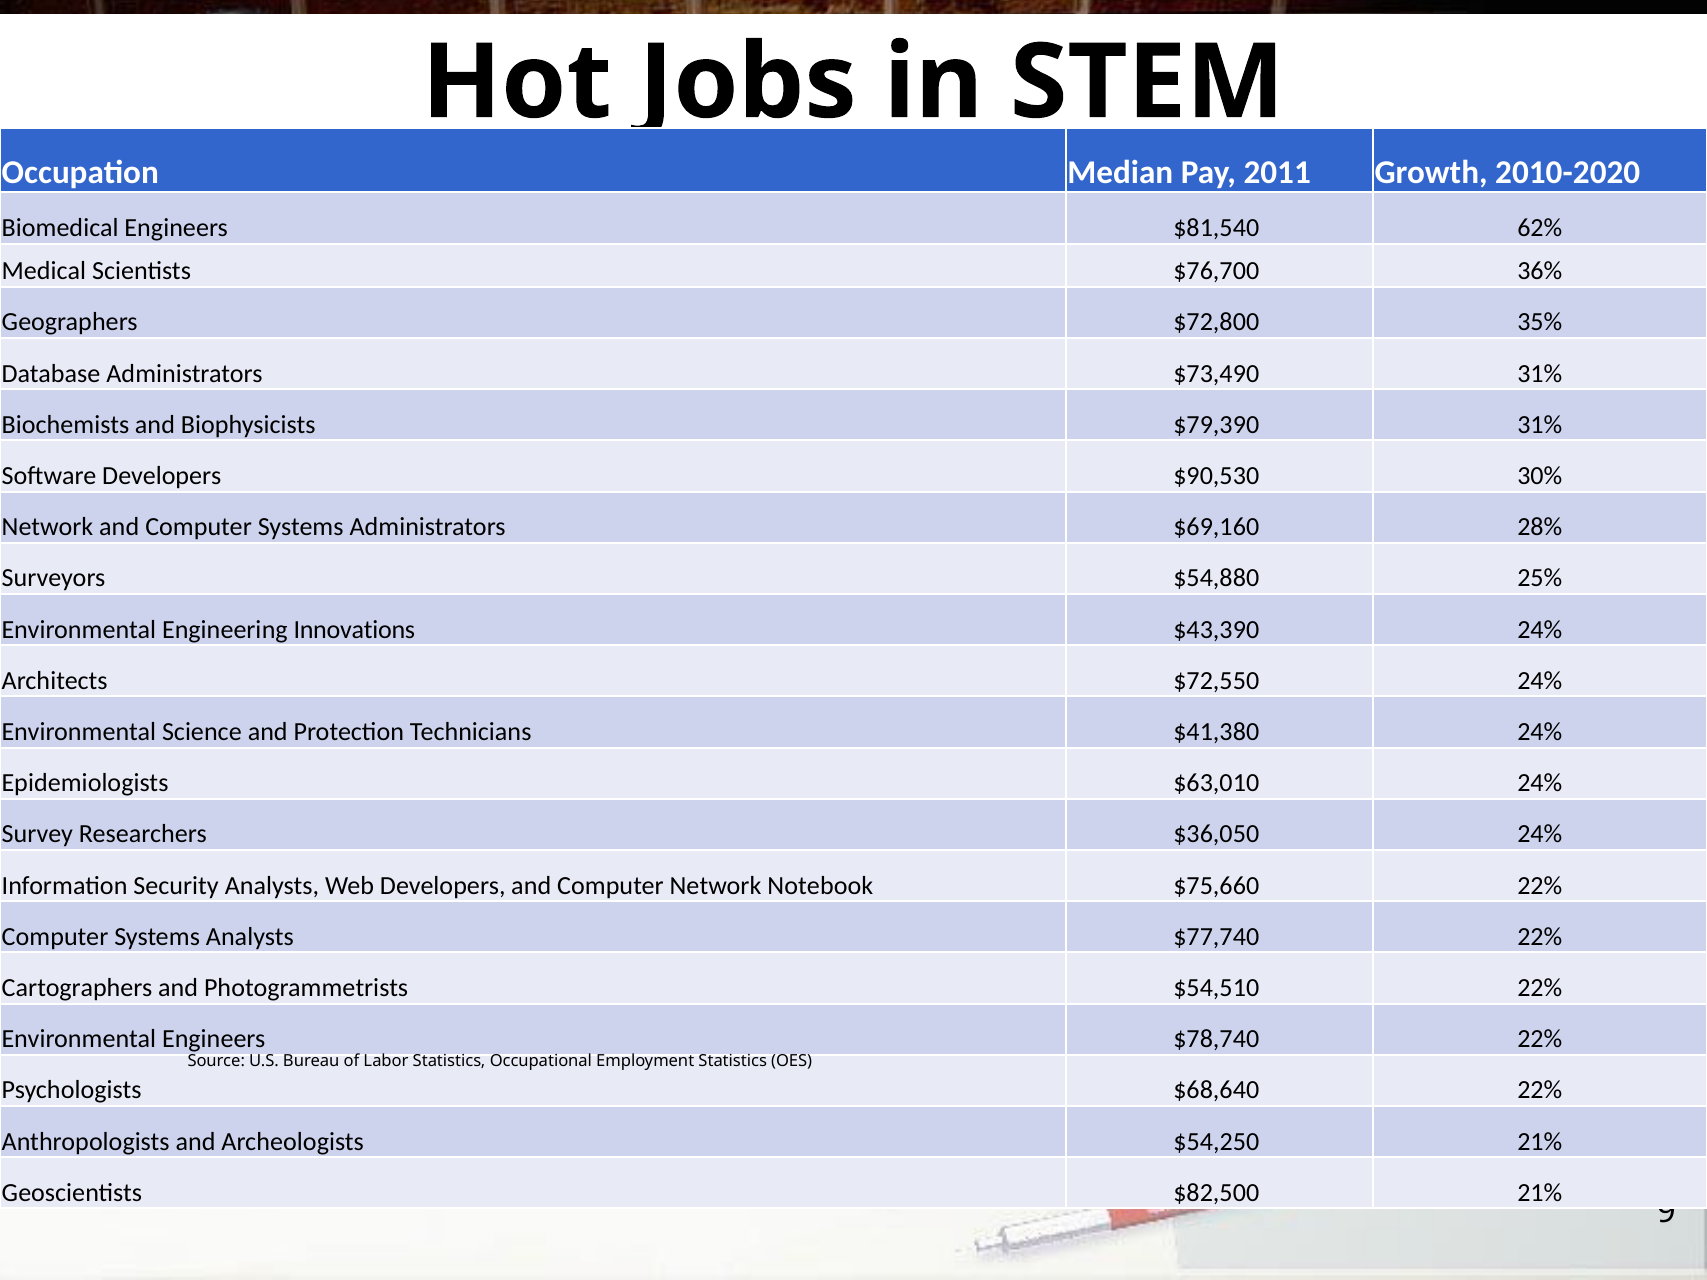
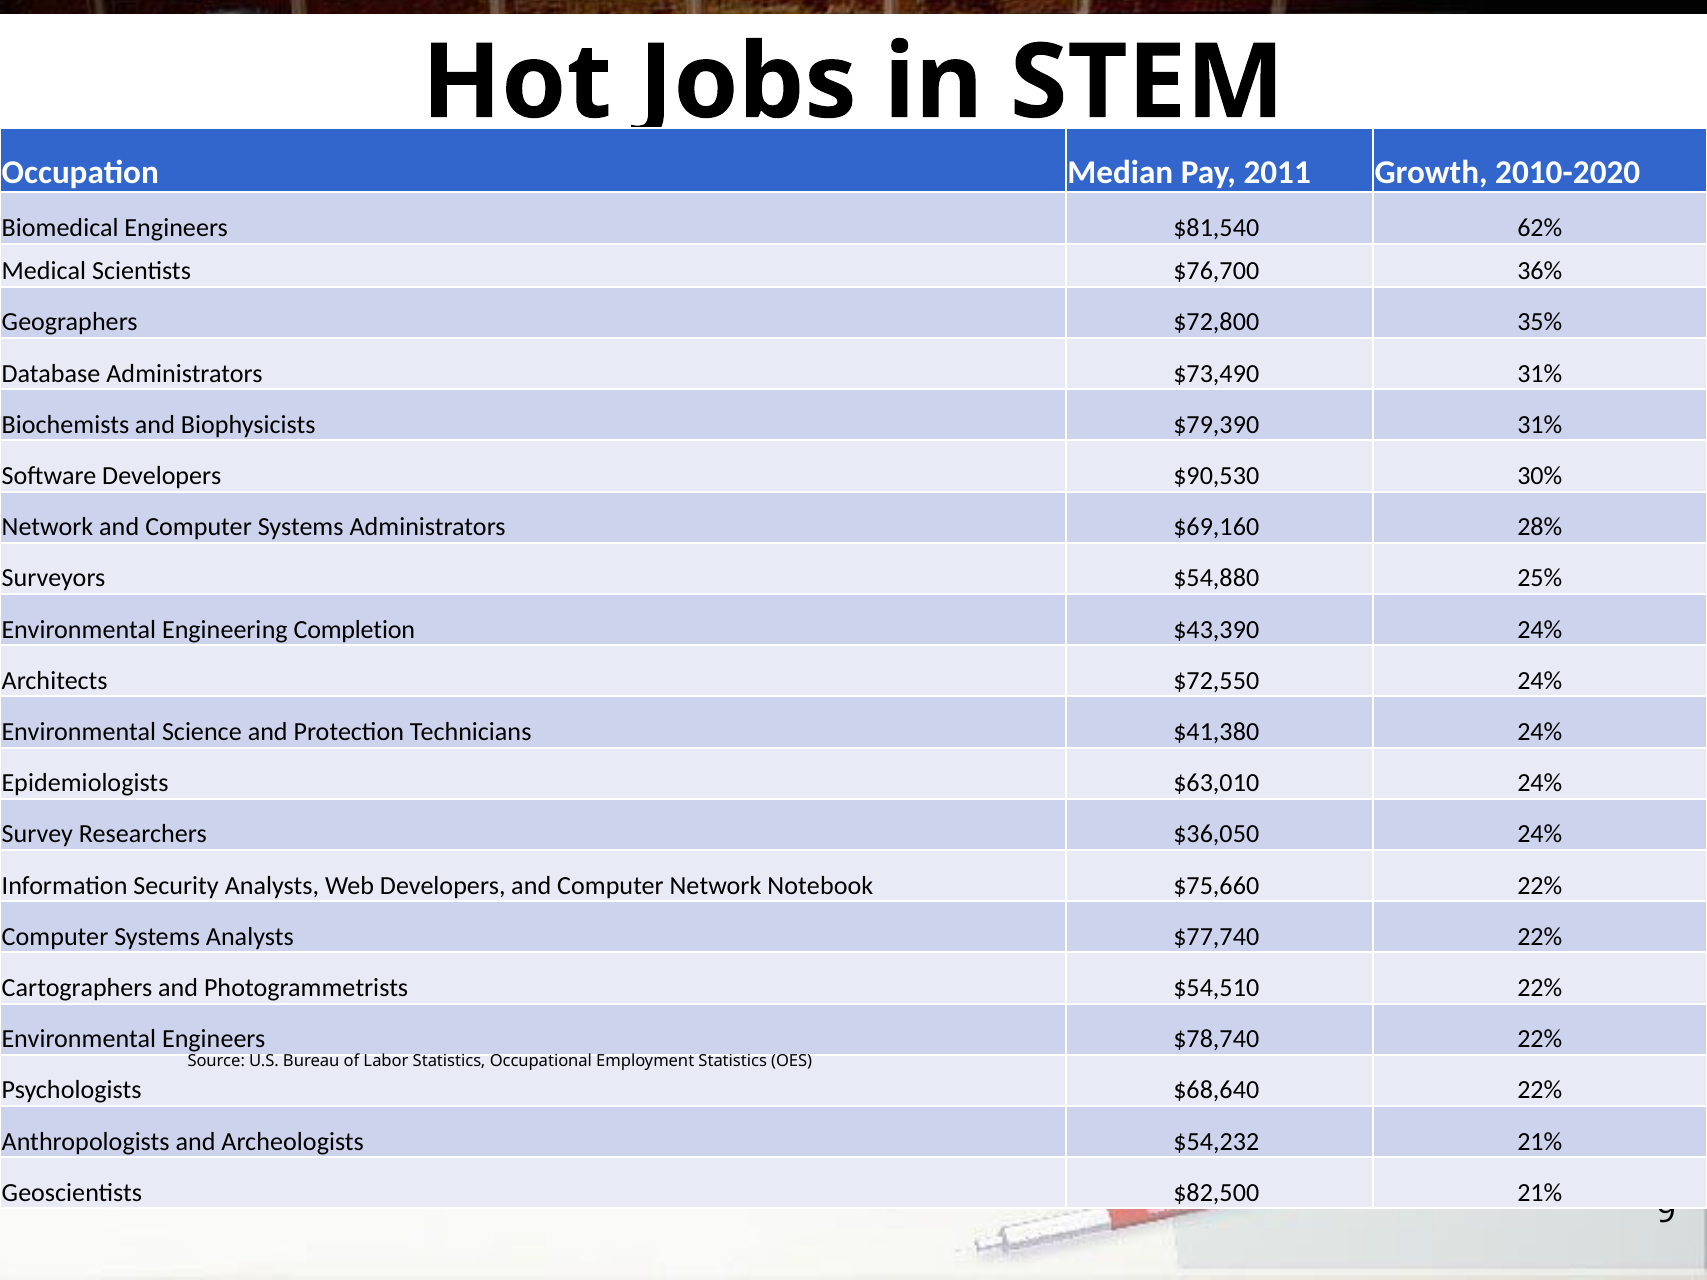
Innovations: Innovations -> Completion (354, 630)
$54,250: $54,250 -> $54,232 (1216, 1142)
